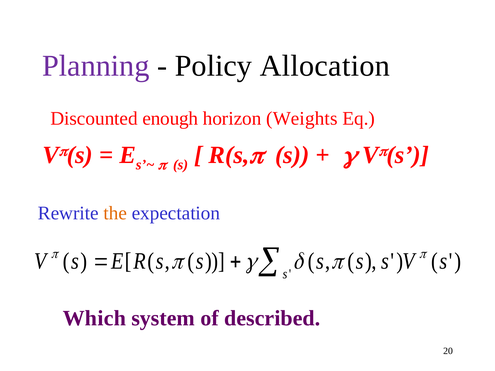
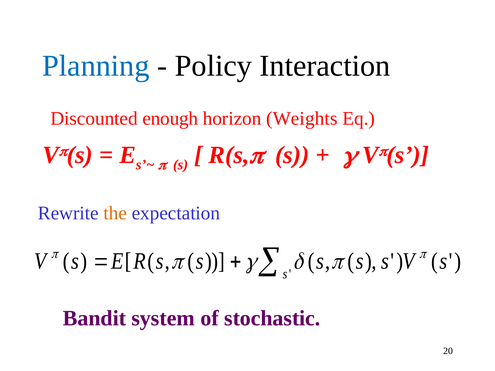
Planning colour: purple -> blue (96, 66)
Allocation: Allocation -> Interaction (325, 66)
Which: Which -> Bandit (94, 318)
described: described -> stochastic (272, 318)
